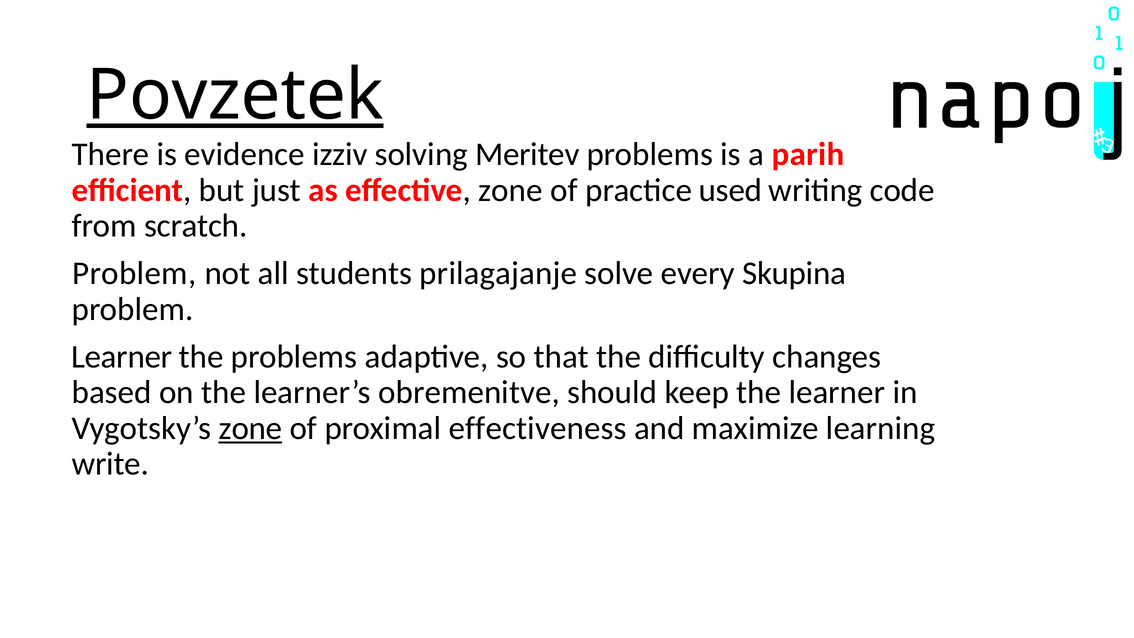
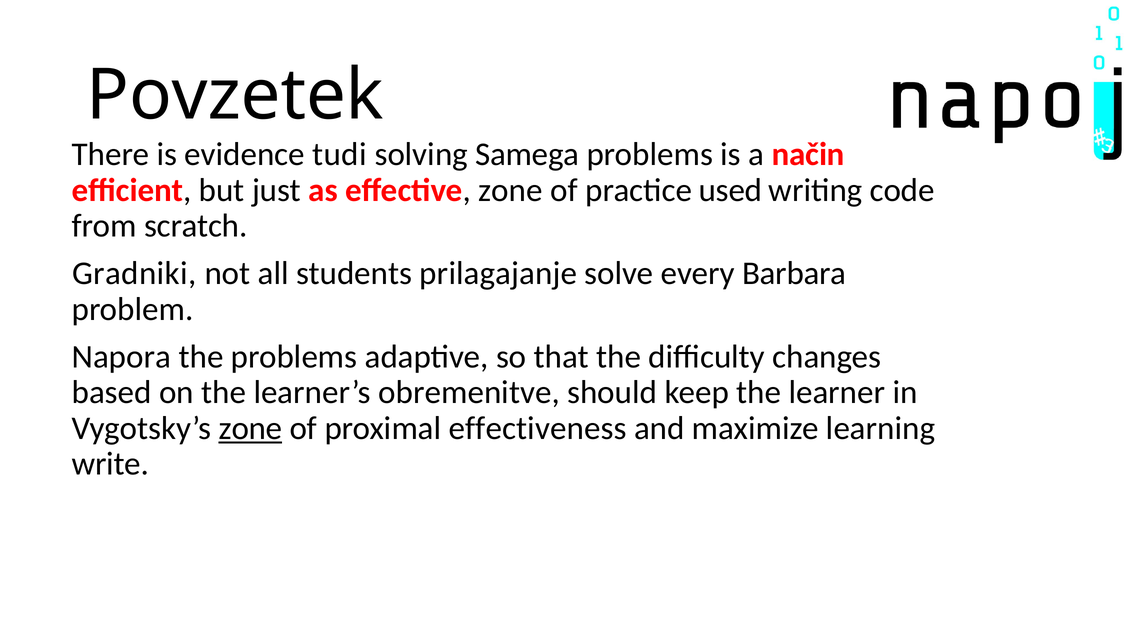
Povzetek underline: present -> none (235, 95)
izziv: izziv -> tudi (340, 154)
Meritev: Meritev -> Samega (527, 154)
parih: parih -> način (808, 154)
Problem: Problem -> Gradniki (134, 273)
Skupina: Skupina -> Barbara (794, 273)
Learner: Learner -> Napora (121, 357)
